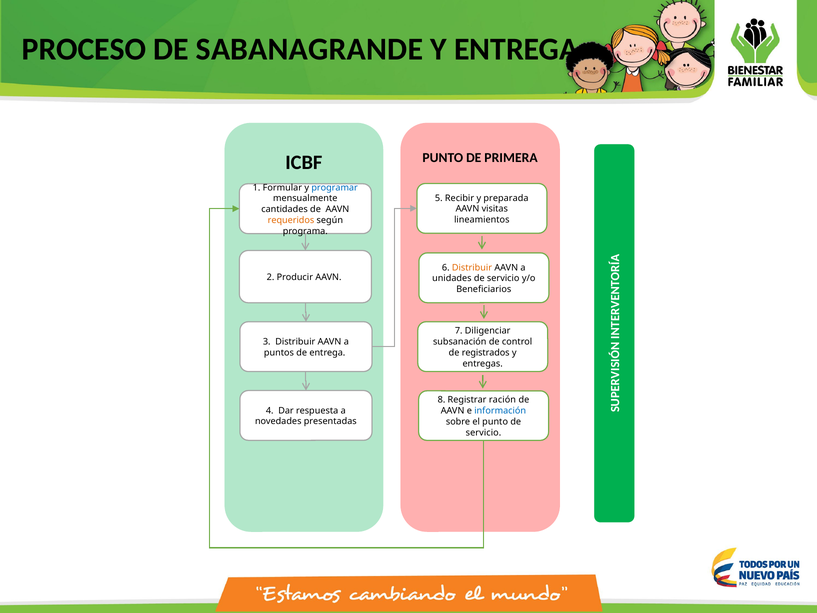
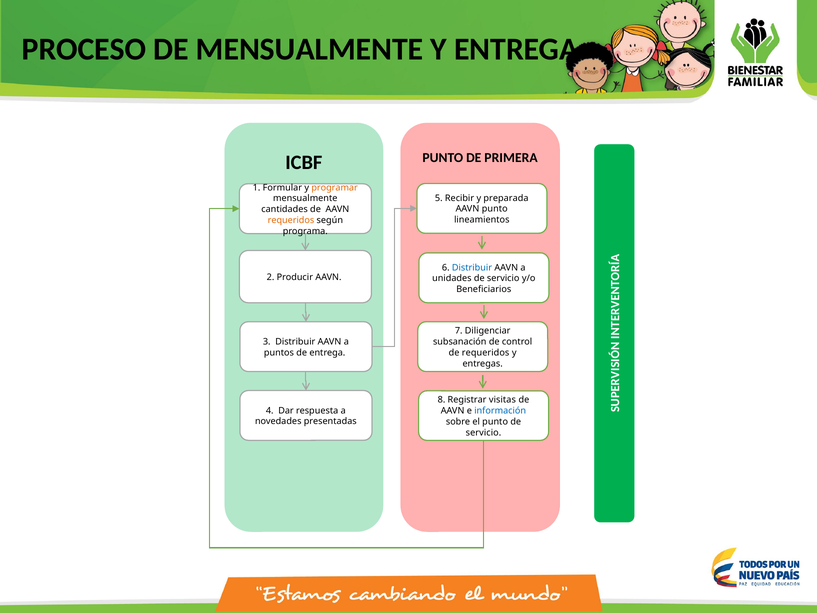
DE SABANAGRANDE: SABANAGRANDE -> MENSUALMENTE (310, 49)
programar colour: blue -> orange (335, 187)
AAVN visitas: visitas -> punto (495, 209)
Distribuir colour: orange -> blue (472, 267)
de registrados: registrados -> requeridos (486, 353)
ración: ración -> visitas (502, 400)
